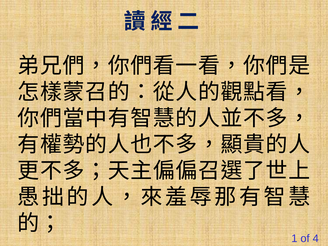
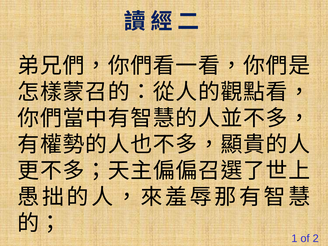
4: 4 -> 2 (316, 238)
